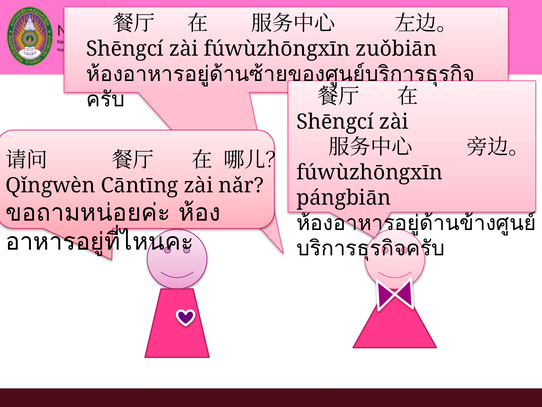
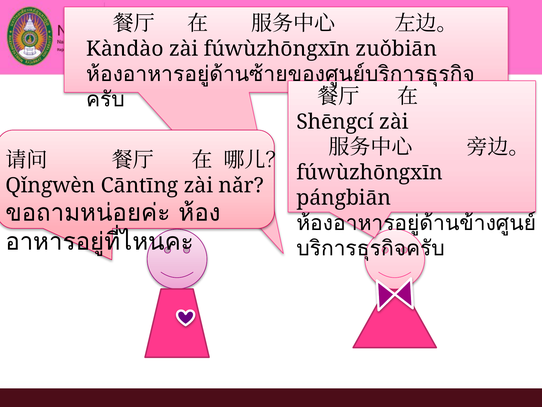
Shēngcí: Shēngcí -> Kàndào (125, 49)
